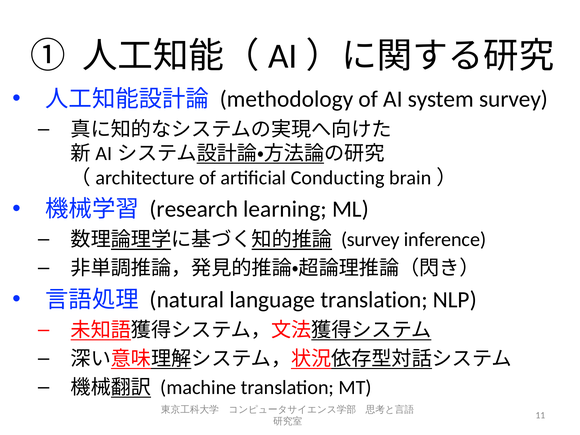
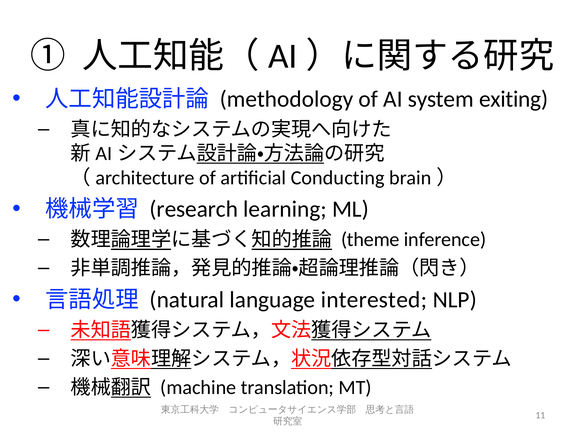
system survey: survey -> exiting (514, 99)
survey: survey -> theme (370, 240)
language translation: translation -> interested (374, 300)
